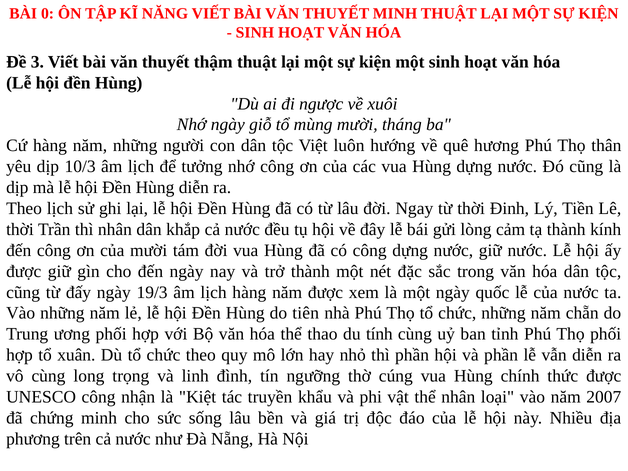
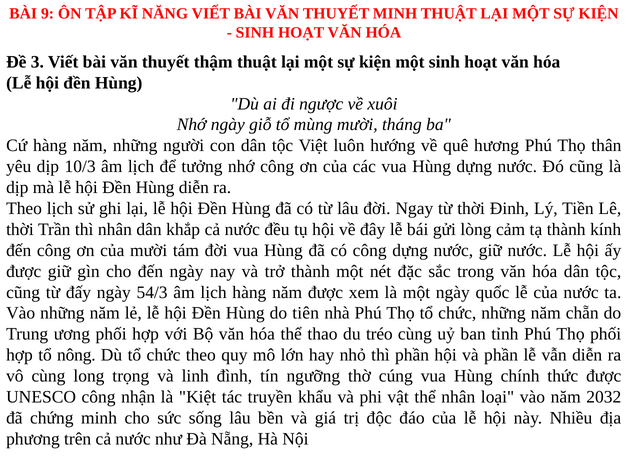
0: 0 -> 9 (48, 14)
19/3: 19/3 -> 54/3 (152, 292)
tính: tính -> tréo (379, 334)
xuân: xuân -> nông (76, 355)
2007: 2007 -> 2032 (604, 397)
